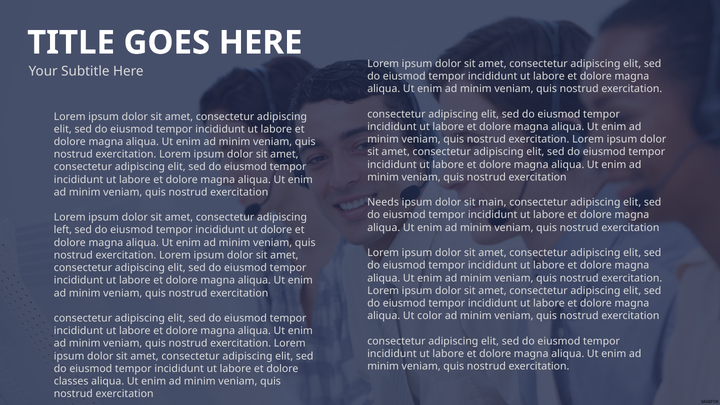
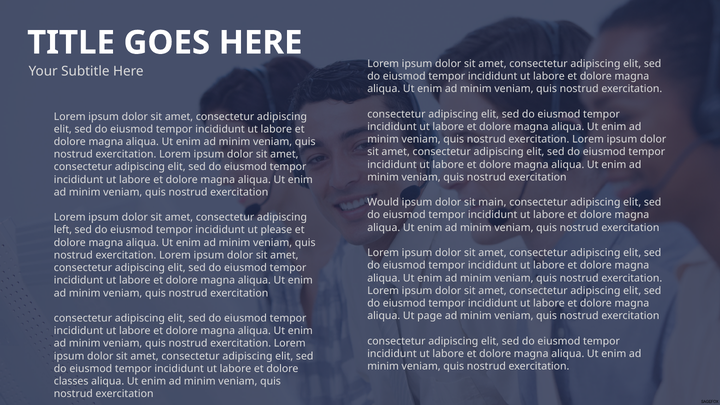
Needs: Needs -> Would (383, 202)
ut dolore: dolore -> please (276, 230)
color: color -> page (430, 316)
